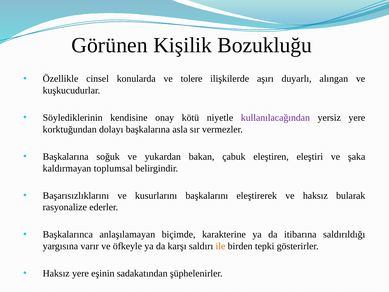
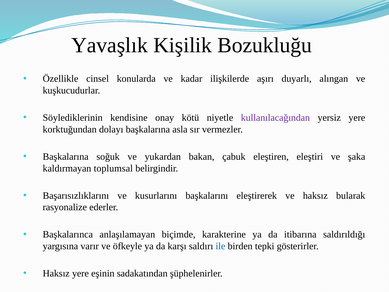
Görünen: Görünen -> Yavaşlık (110, 45)
tolere: tolere -> kadar (192, 79)
ile colour: orange -> blue (220, 246)
